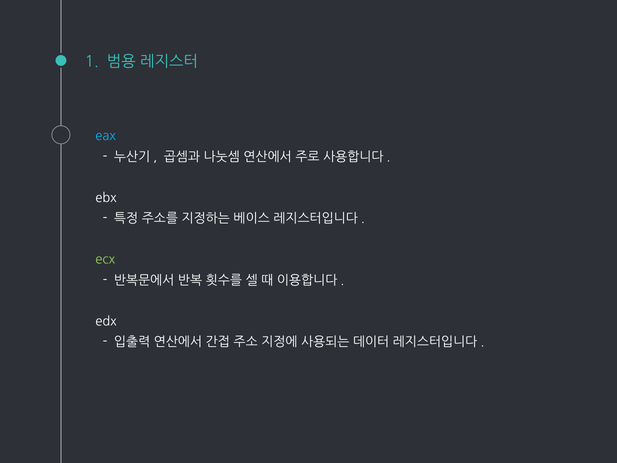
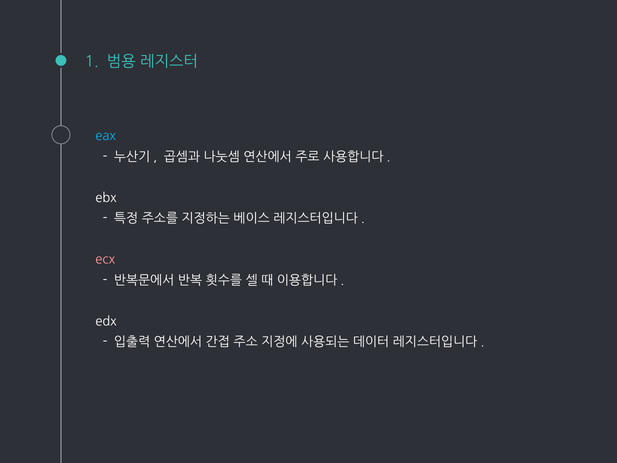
ecx colour: light green -> pink (105, 260)
